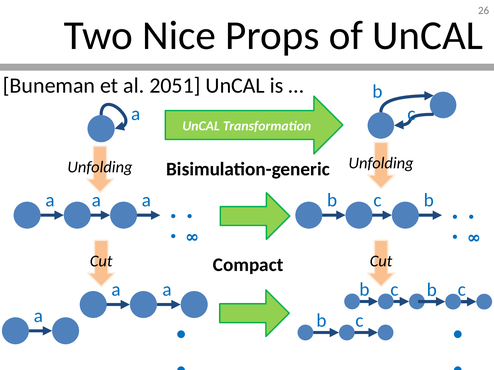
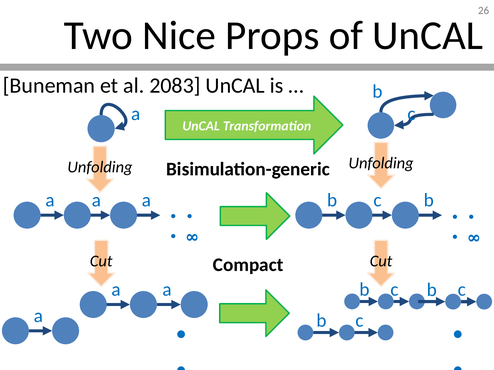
2051: 2051 -> 2083 (175, 86)
